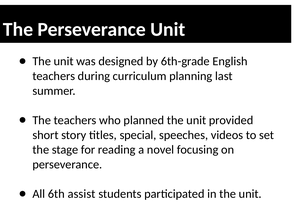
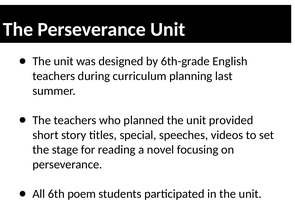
assist: assist -> poem (82, 194)
